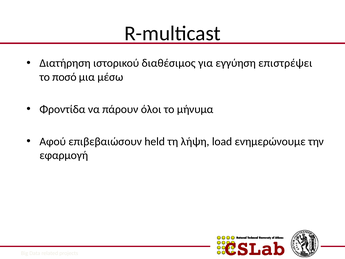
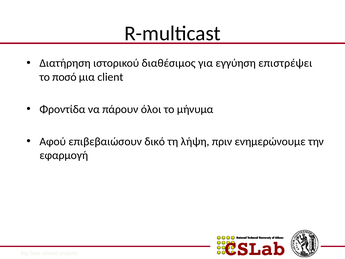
μέσω: μέσω -> client (110, 77)
held: held -> δικό (155, 141)
load: load -> πριν (222, 141)
